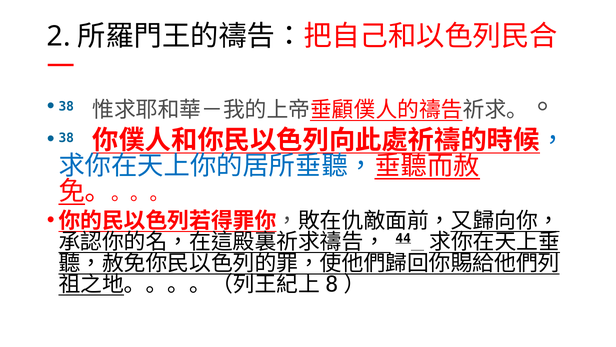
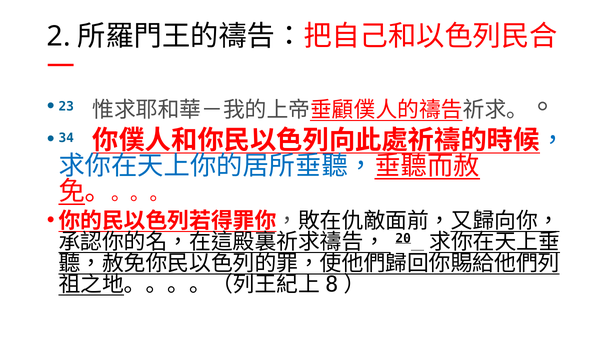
38: 38 -> 23 (66, 106)
38: 38 -> 34 (66, 138)
44: 44 -> 20 (403, 238)
